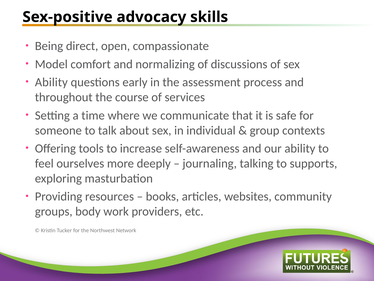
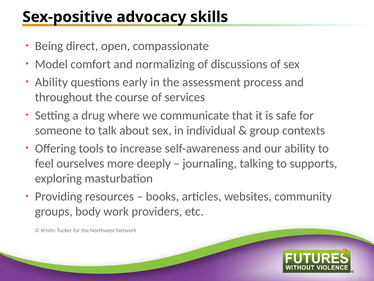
time: time -> drug (93, 115)
